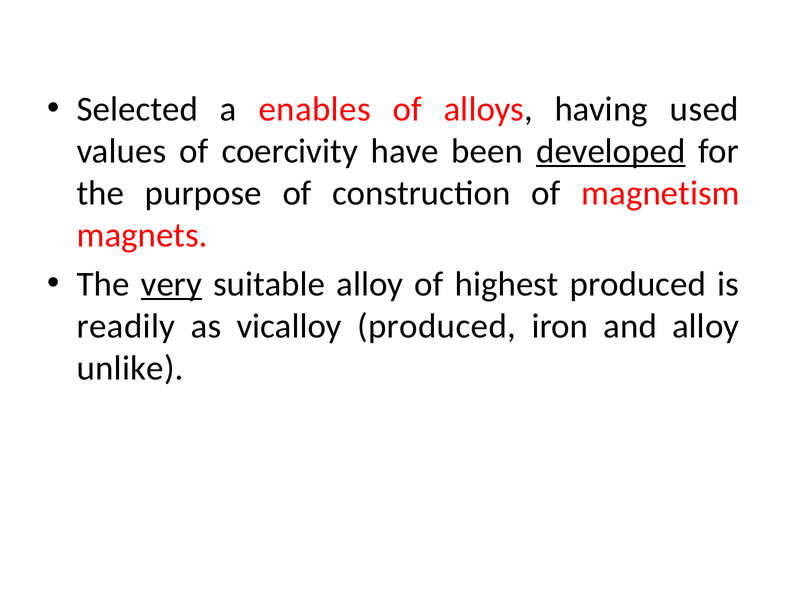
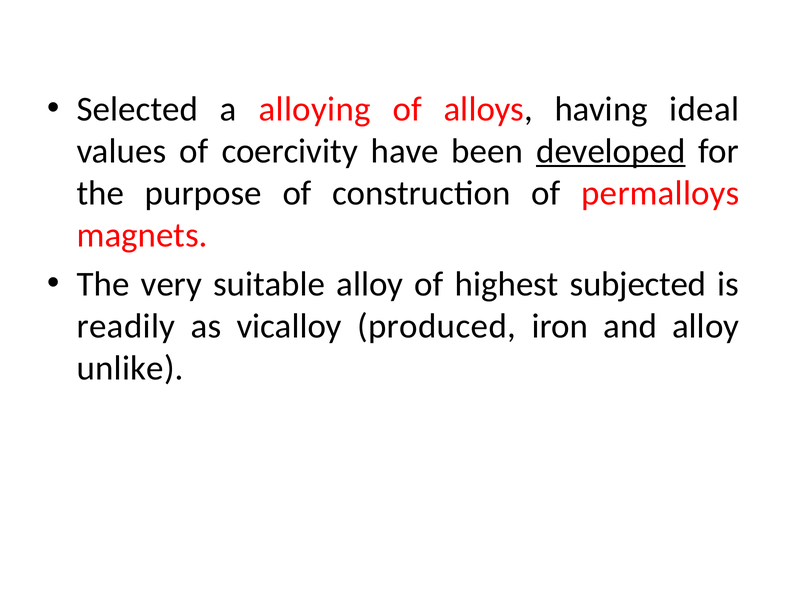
enables: enables -> alloying (315, 109)
used: used -> ideal (704, 109)
magnetism: magnetism -> permalloys (660, 193)
very underline: present -> none (171, 284)
highest produced: produced -> subjected (638, 284)
